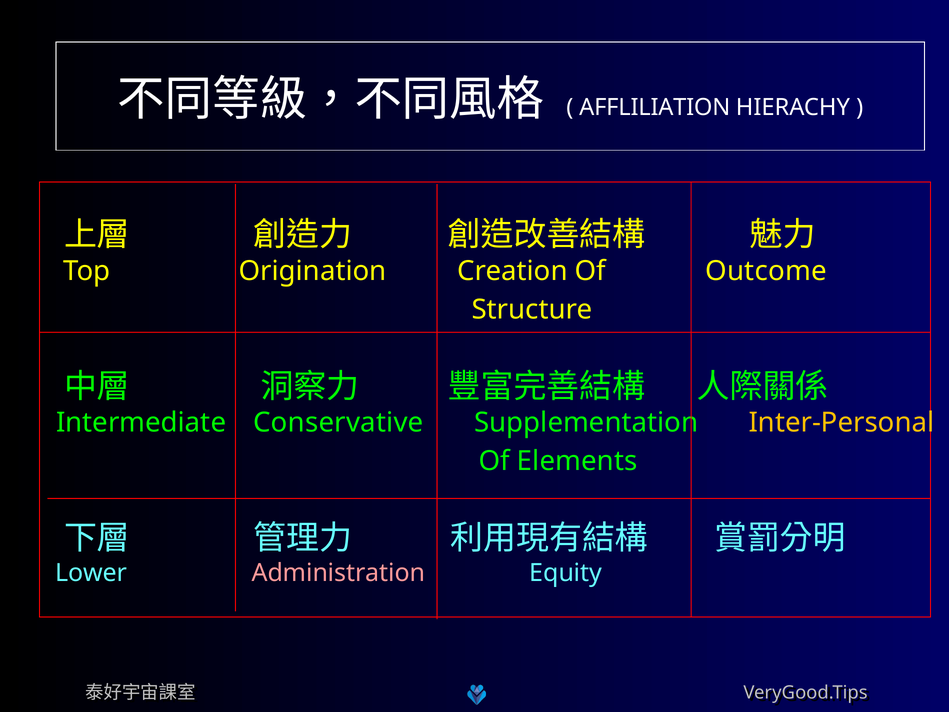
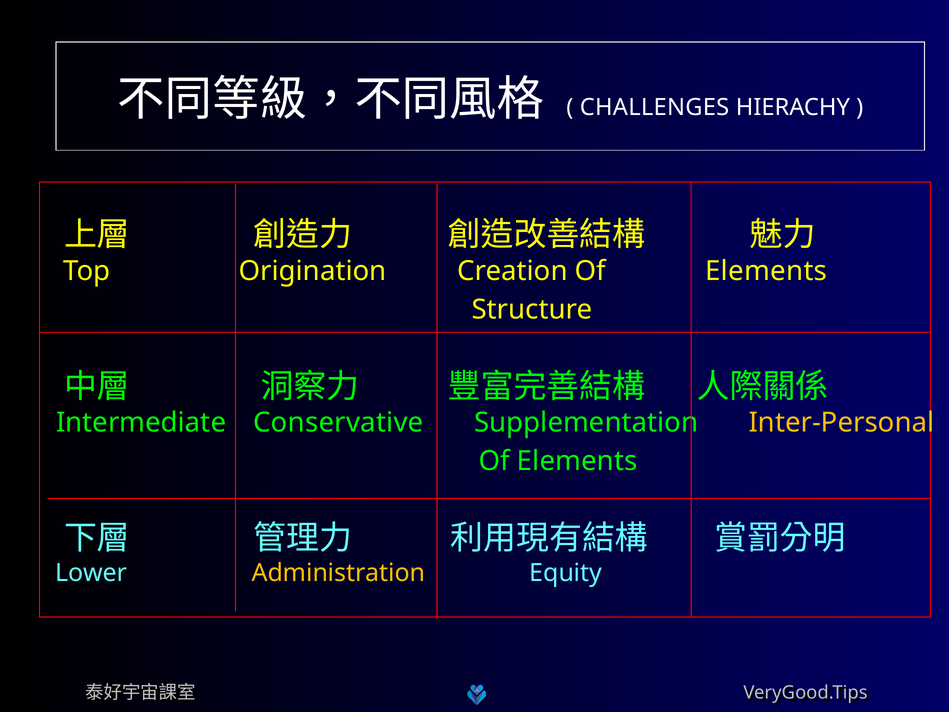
AFFLILIATION: AFFLILIATION -> CHALLENGES (655, 107)
Creation Of Outcome: Outcome -> Elements (766, 271)
Administration colour: pink -> yellow (338, 573)
